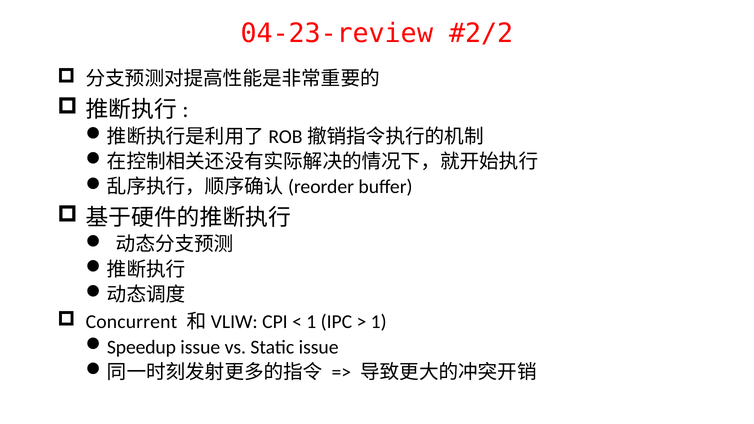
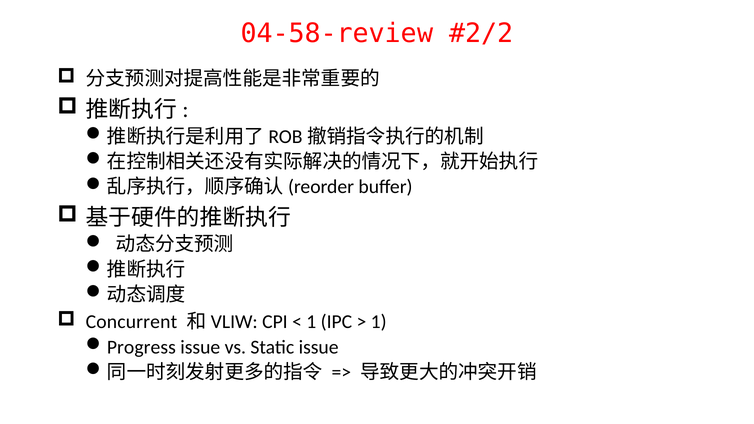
04-23-review: 04-23-review -> 04-58-review (337, 33)
Speedup: Speedup -> Progress (141, 347)
